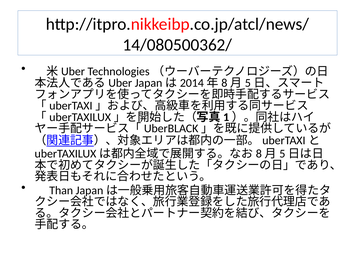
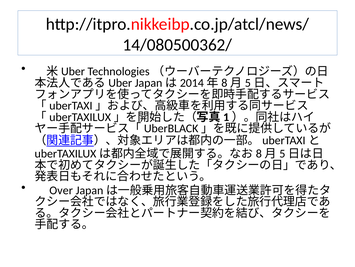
Than: Than -> Over (61, 190)
